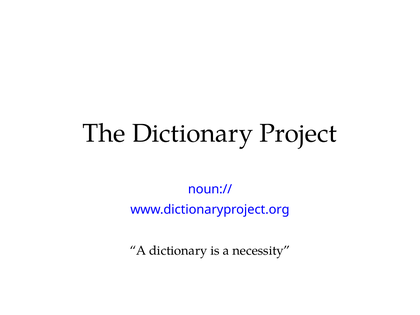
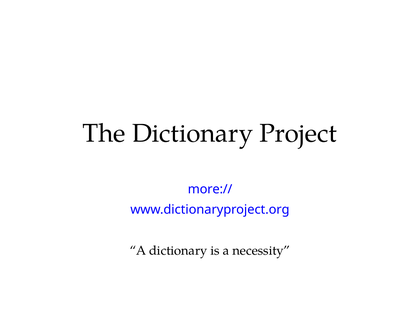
noun://: noun:// -> more:// (210, 189)
